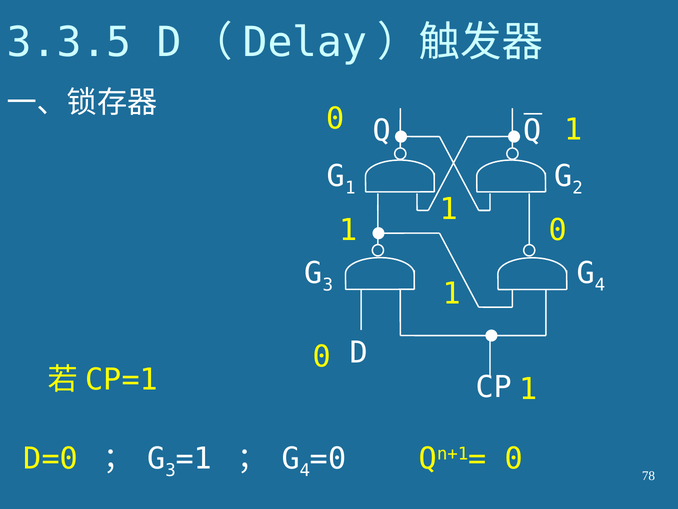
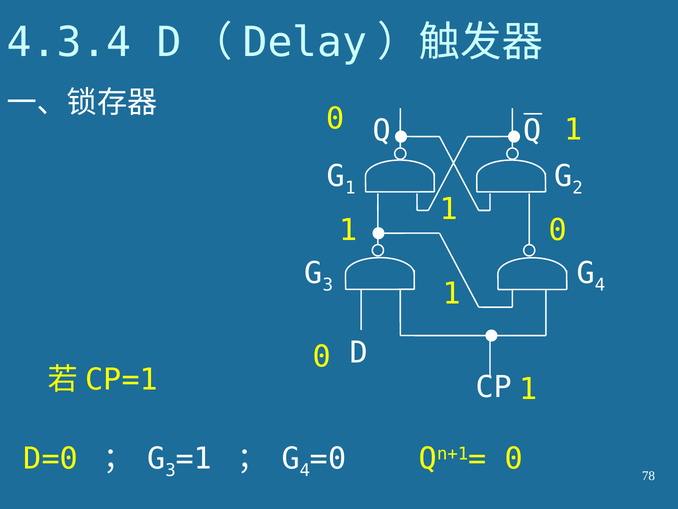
3.3.5: 3.3.5 -> 4.3.4 (69, 42)
